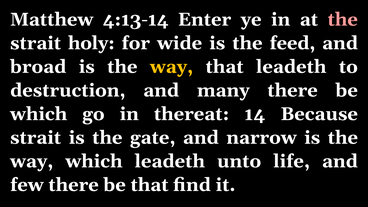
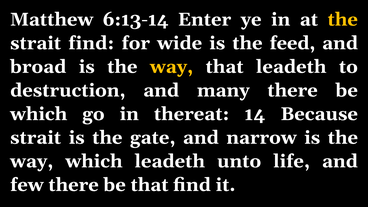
4:13-14: 4:13-14 -> 6:13-14 (136, 20)
the colour: pink -> yellow (343, 20)
strait holy: holy -> find (91, 43)
